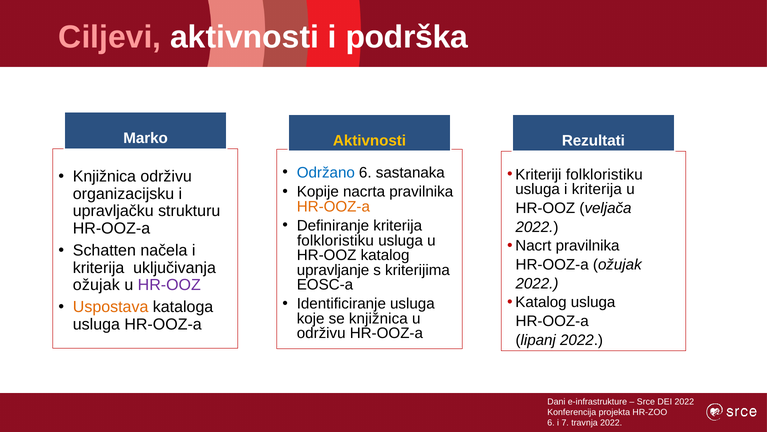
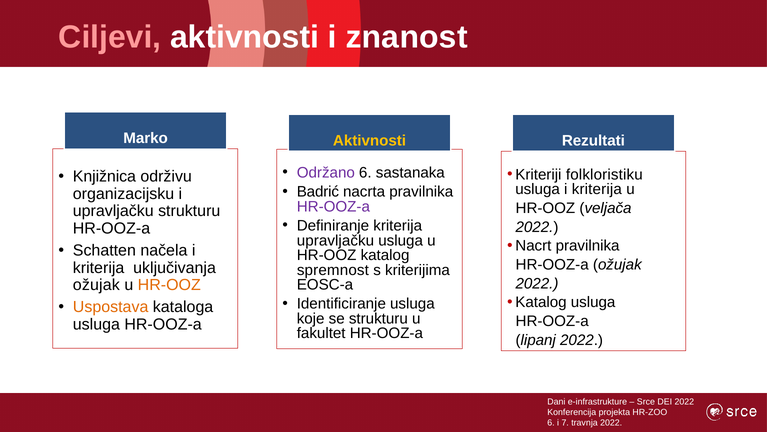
podrška: podrška -> znanost (407, 37)
Održano colour: blue -> purple (326, 173)
Kopije: Kopije -> Badrić (318, 192)
HR-OOZ-a colour: orange -> purple (333, 206)
folkloristiku: folkloristiku -> upravljačku (335, 240)
upravljanje: upravljanje -> spremnost (333, 270)
HR-OOZ colour: purple -> orange (169, 285)
se knjižnica: knjižnica -> strukturu (378, 318)
održivu: održivu -> fakultet (321, 333)
